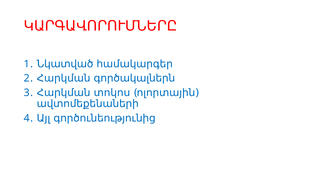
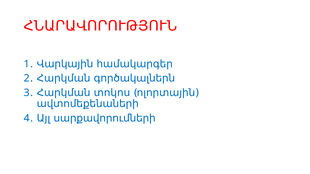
ԿԱՐԳԱՎՈՐՈՒՄՆԵՐԸ: ԿԱՐԳԱՎՈՐՈՒՄՆԵՐԸ -> ՀՆԱՐԱՎՈՐՈՒԹՅՈՒՆ (100, 26)
Նկատված: Նկատված -> Վարկային (65, 64)
գործունեությունից: գործունեությունից -> սարքավորումների (105, 118)
